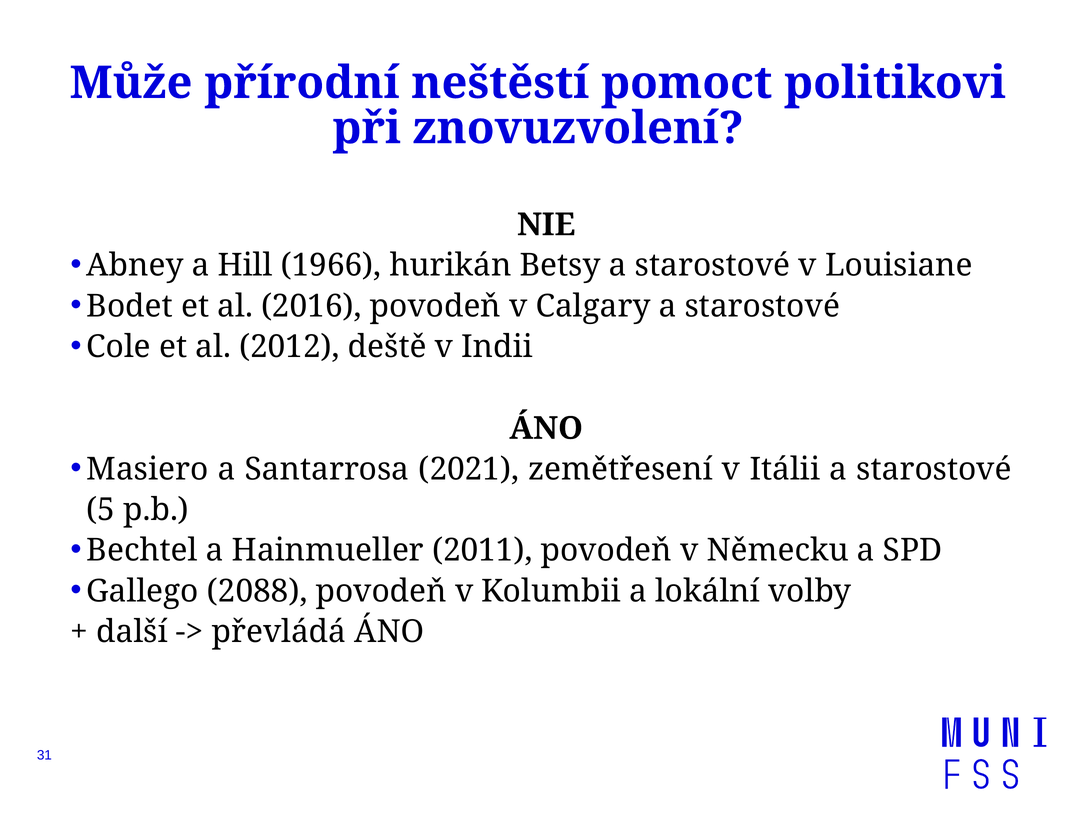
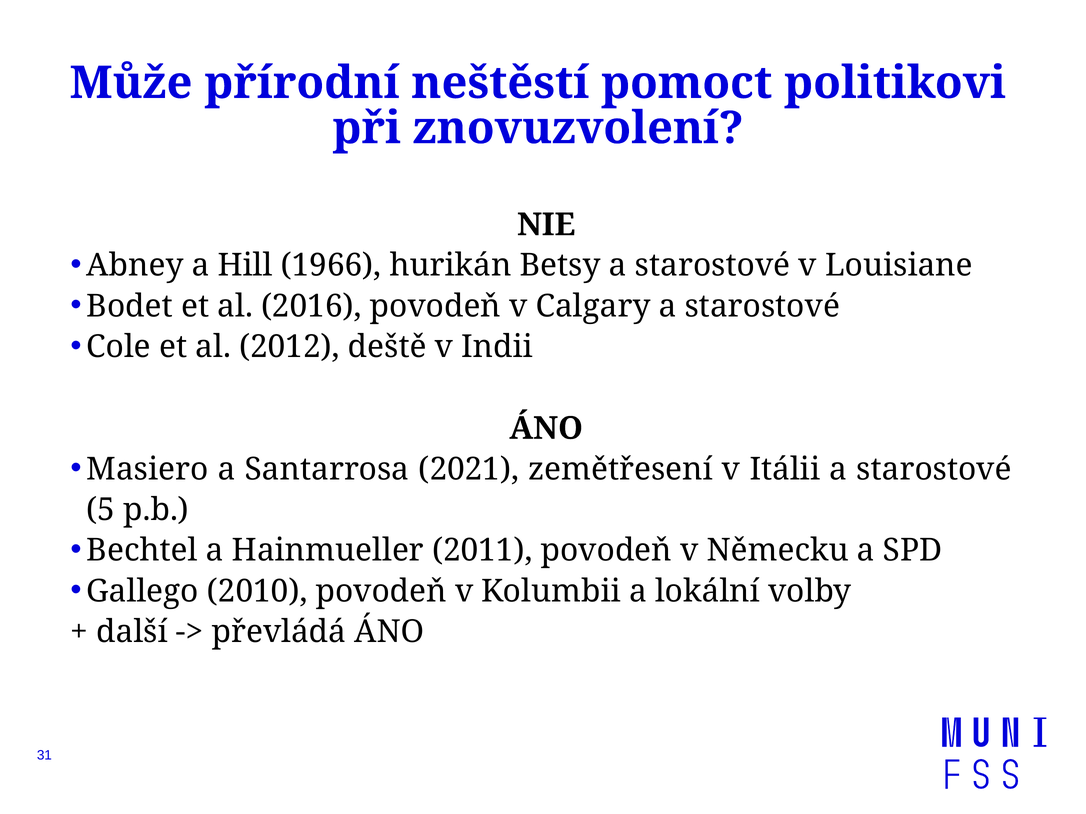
2088: 2088 -> 2010 (257, 592)
